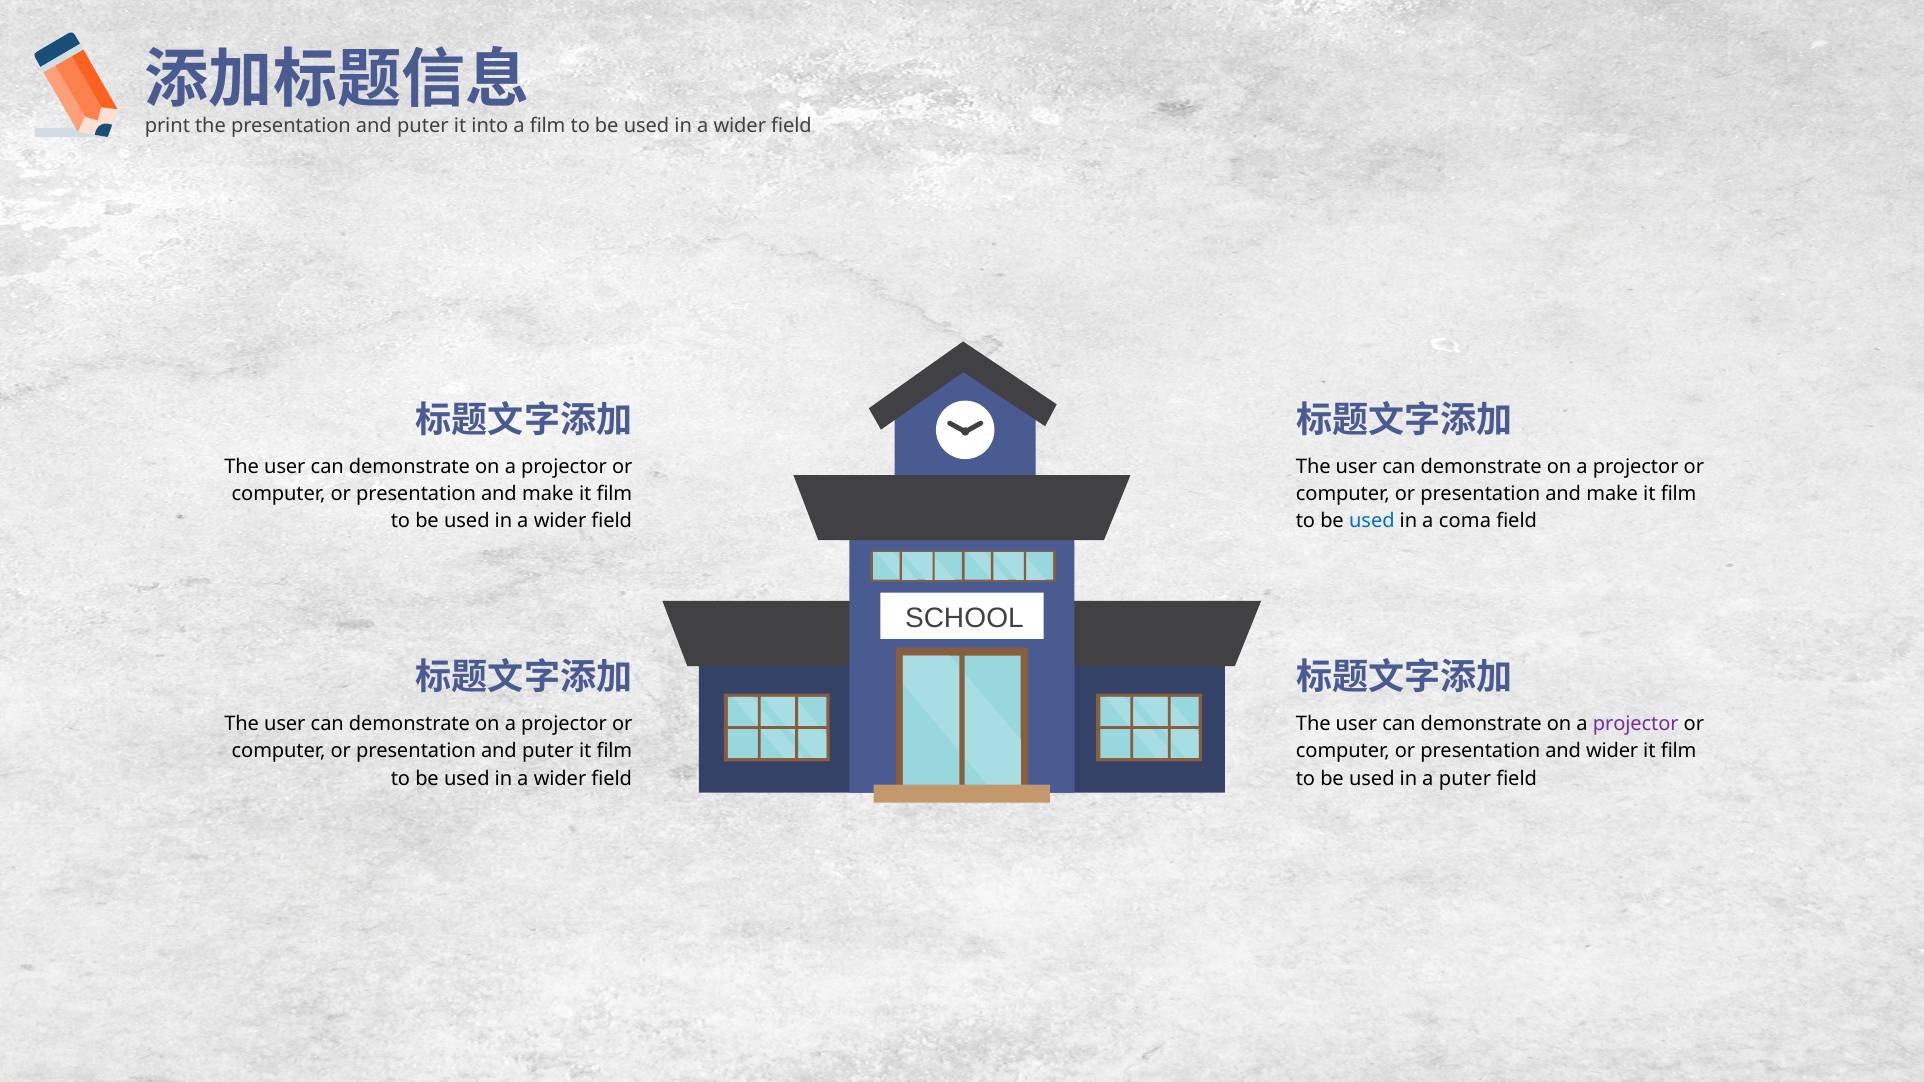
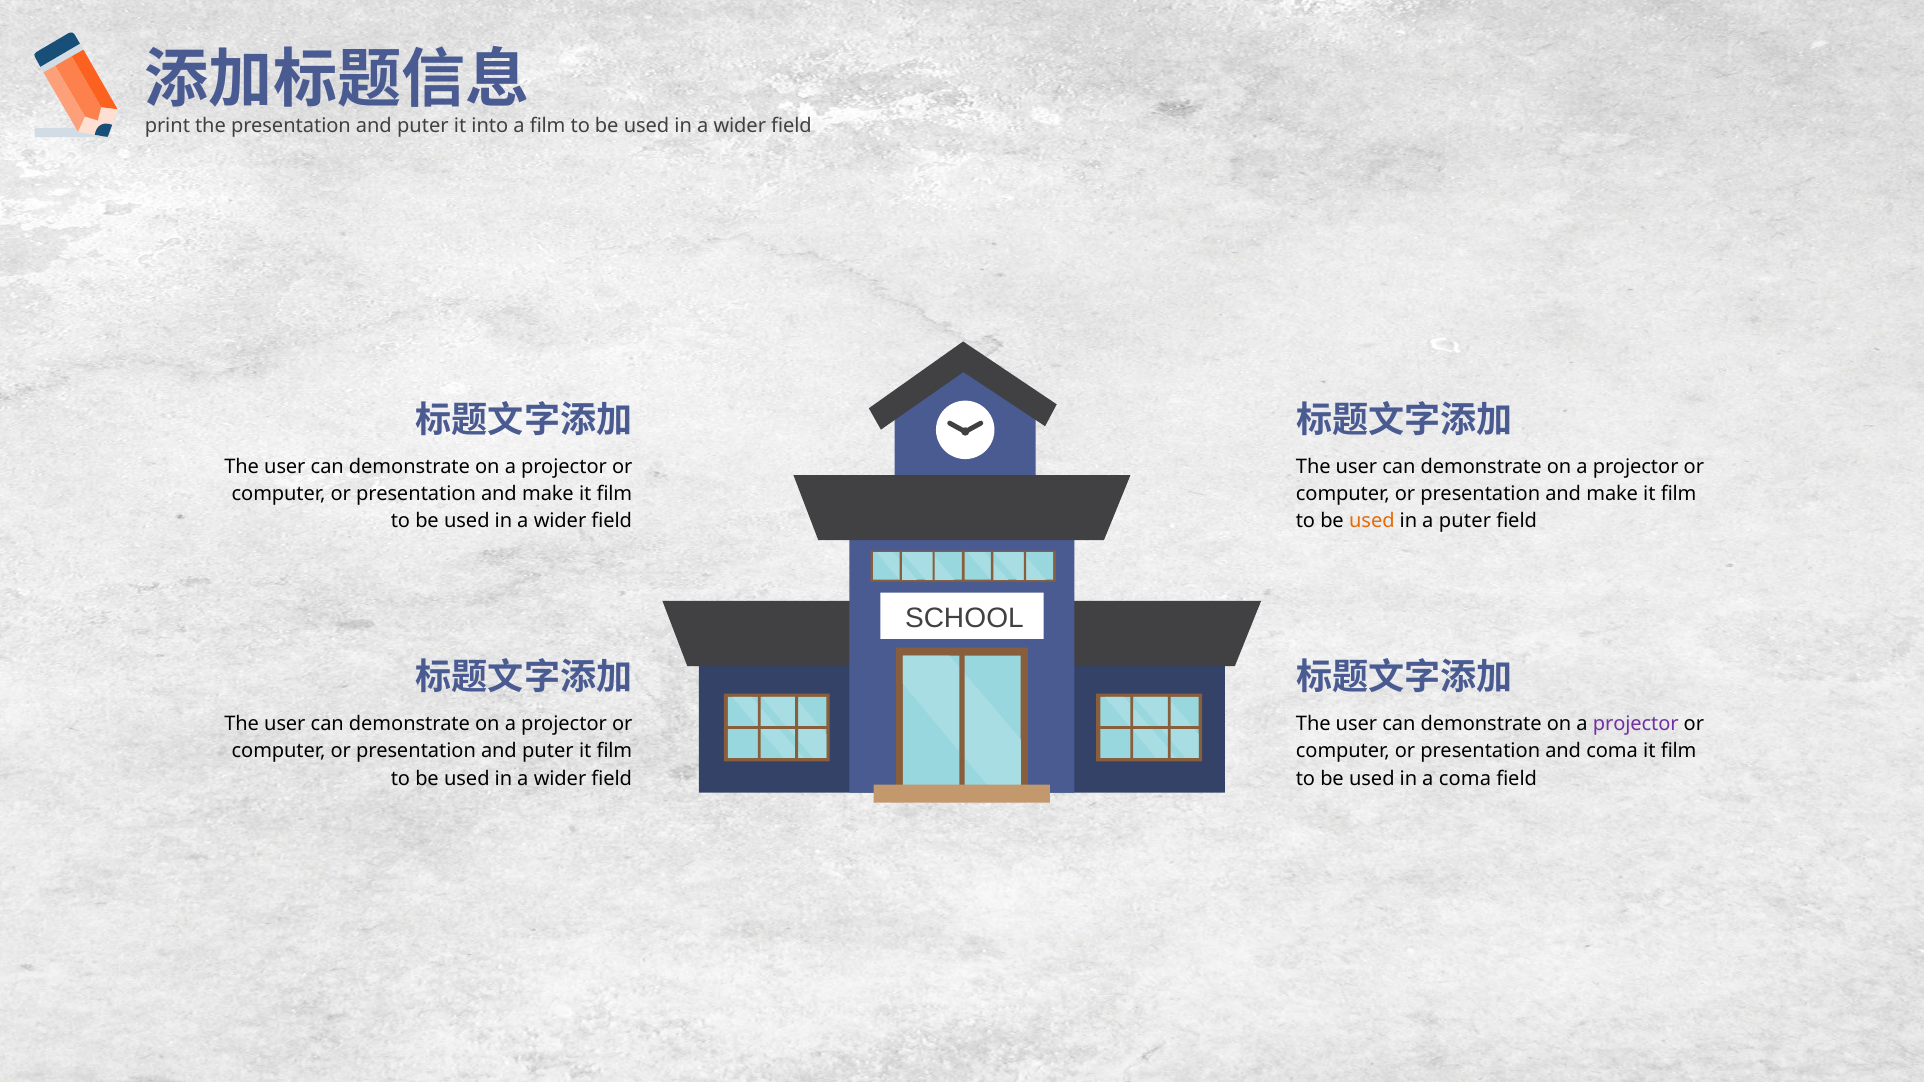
used colour: blue -> orange (1372, 521)
a coma: coma -> puter (1465, 521)
and wider: wider -> coma (1612, 751)
a puter: puter -> coma (1465, 779)
